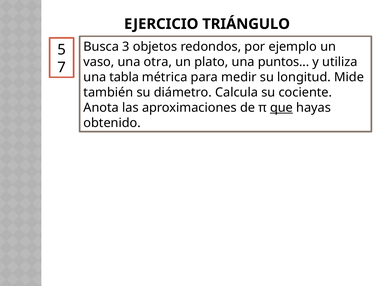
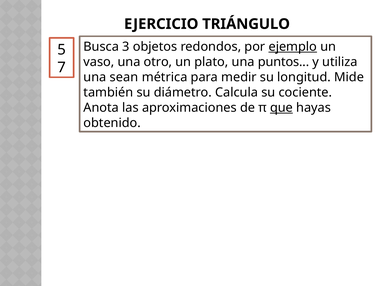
ejemplo underline: none -> present (293, 47)
otra: otra -> otro (158, 62)
tabla: tabla -> sean (124, 77)
